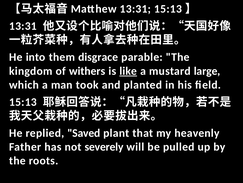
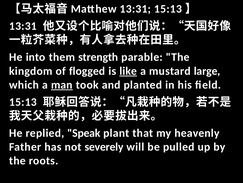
disgrace: disgrace -> strength (98, 57)
withers: withers -> flogged (87, 71)
man underline: none -> present (62, 84)
Saved: Saved -> Speak (84, 133)
